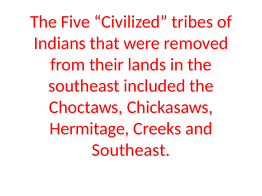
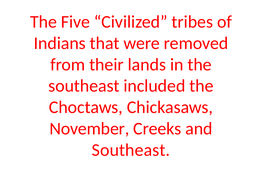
Hermitage: Hermitage -> November (89, 129)
